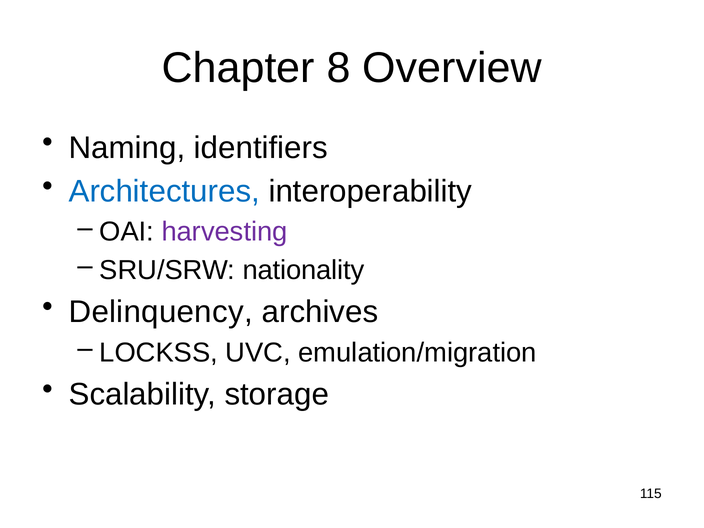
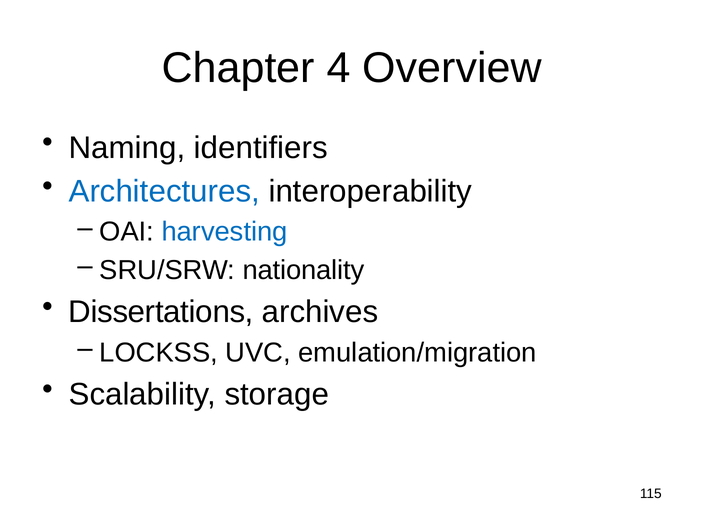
8: 8 -> 4 (339, 68)
harvesting colour: purple -> blue (225, 232)
Delinquency: Delinquency -> Dissertations (161, 312)
